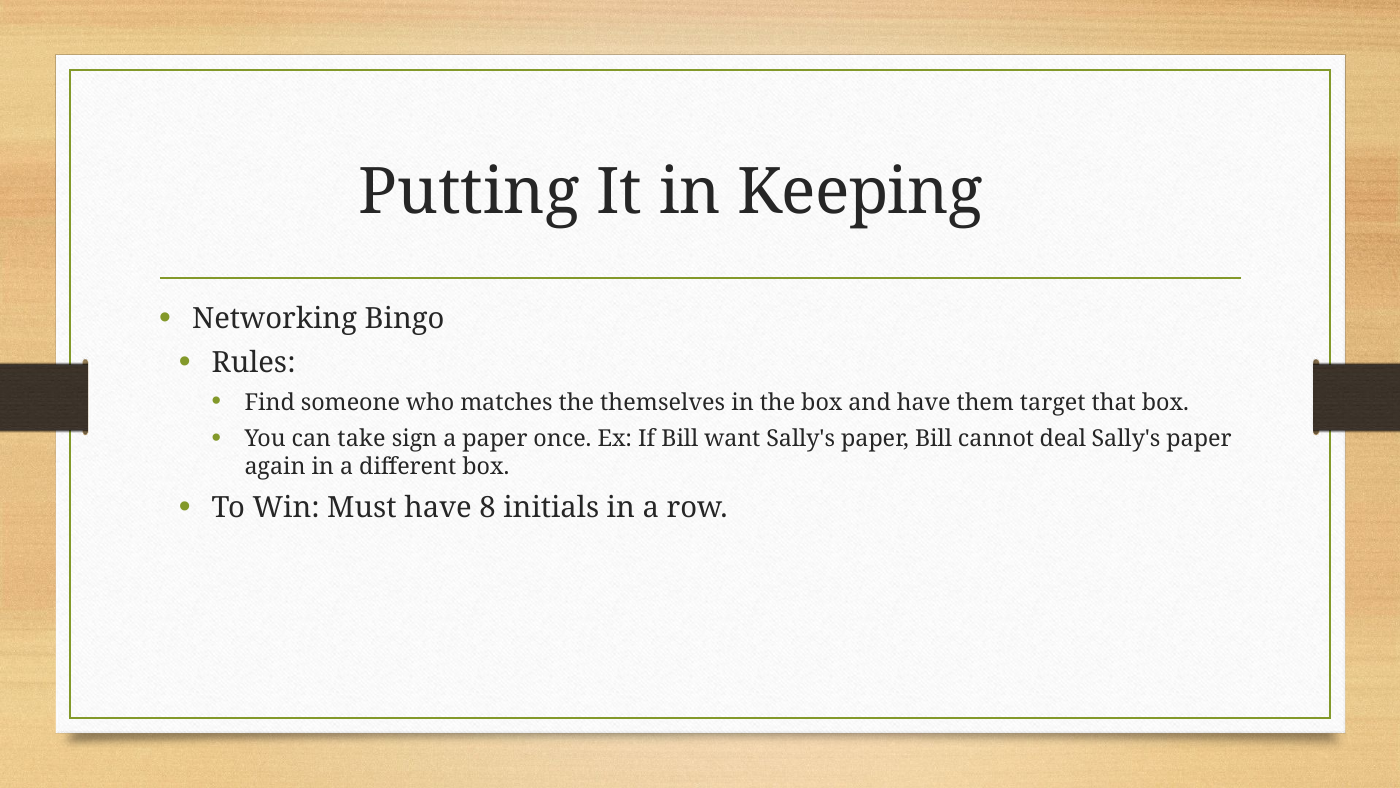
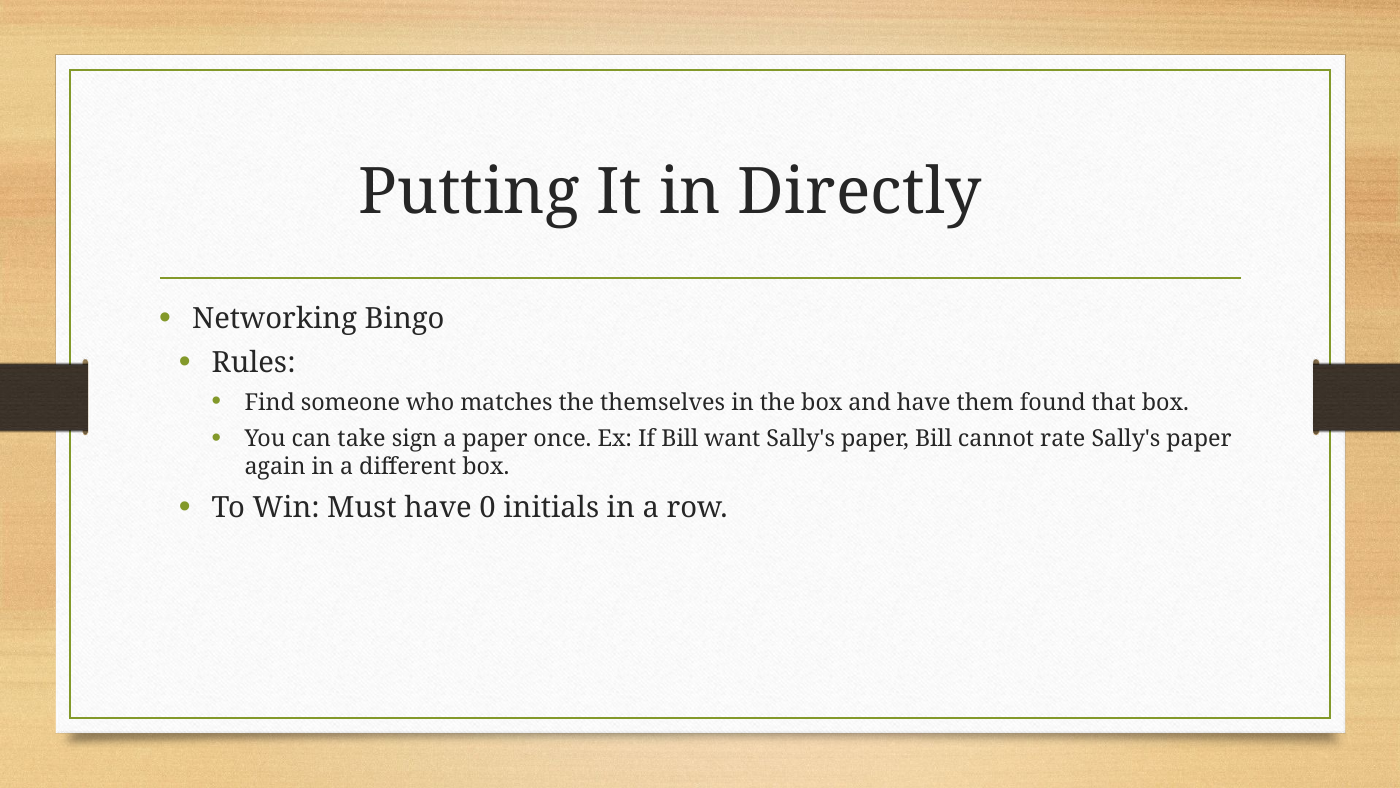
Keeping: Keeping -> Directly (860, 192)
target: target -> found (1053, 402)
deal: deal -> rate (1063, 439)
8: 8 -> 0 (488, 507)
